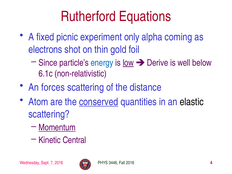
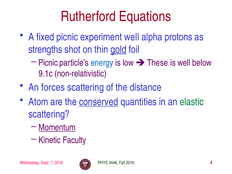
experiment only: only -> well (132, 37)
coming: coming -> protons (178, 37)
electrons: electrons -> strengths (45, 49)
gold underline: none -> present (118, 49)
Since: Since -> Picnic (48, 63)
low underline: present -> none (128, 63)
Derive: Derive -> These (157, 63)
6.1c: 6.1c -> 9.1c (46, 74)
elastic colour: black -> green (192, 102)
Central: Central -> Faculty (74, 140)
